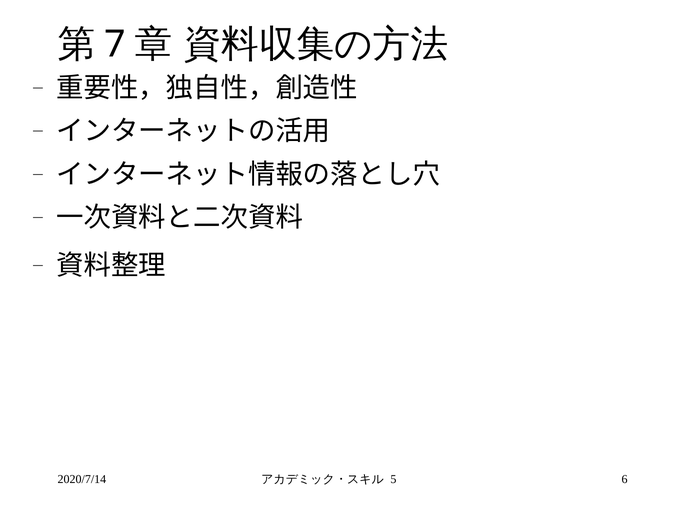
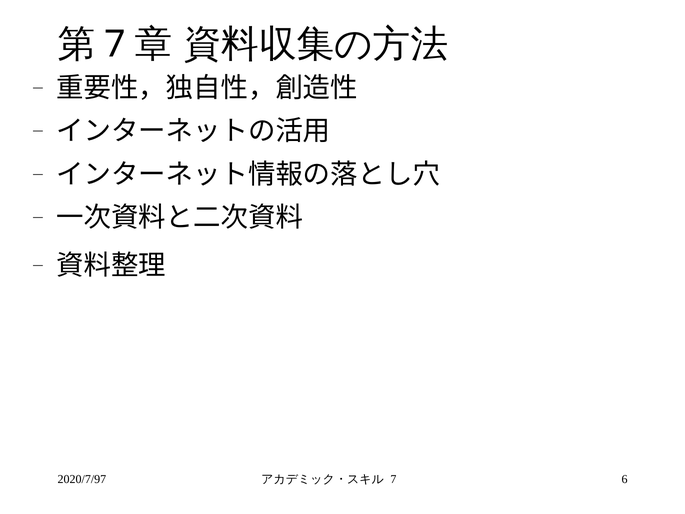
2020/7/14: 2020/7/14 -> 2020/7/97 (82, 479)
5: 5 -> 7 (393, 479)
